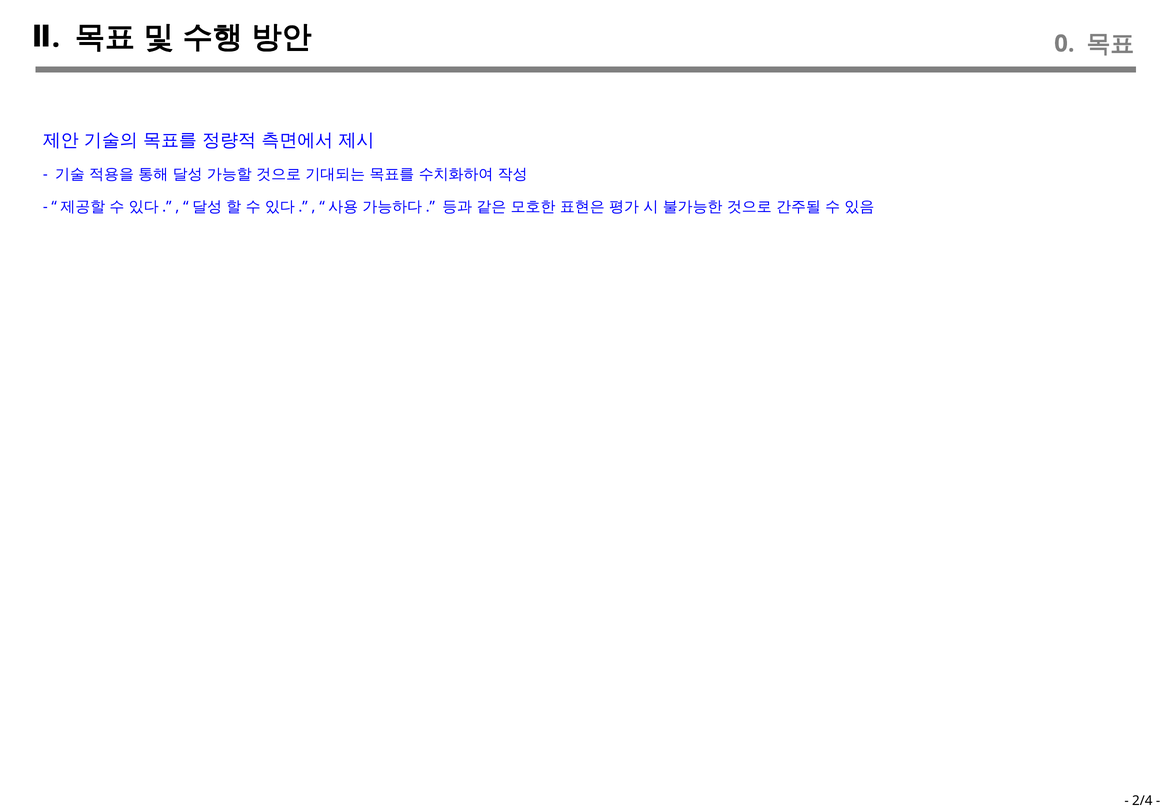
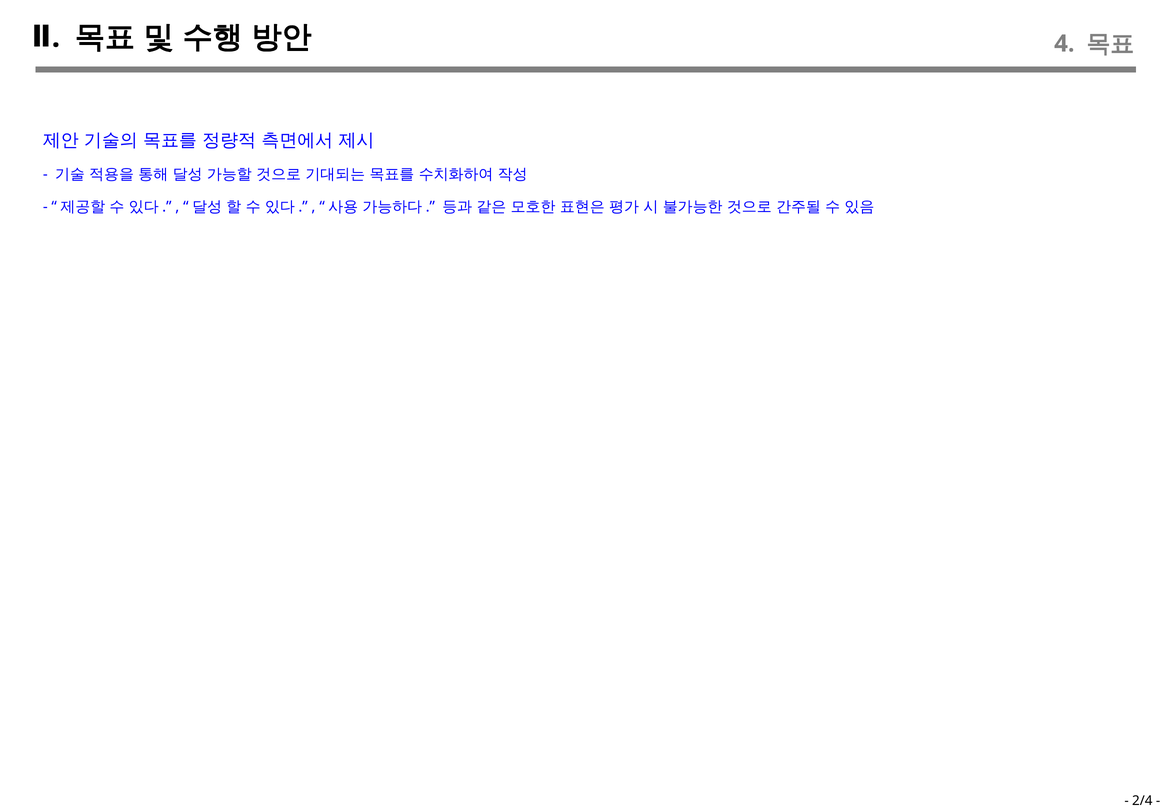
0: 0 -> 4 (1064, 44)
